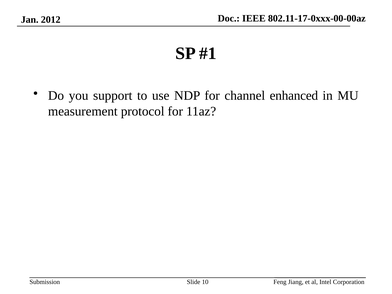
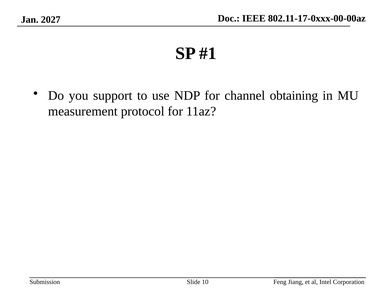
2012: 2012 -> 2027 (51, 20)
enhanced: enhanced -> obtaining (294, 96)
